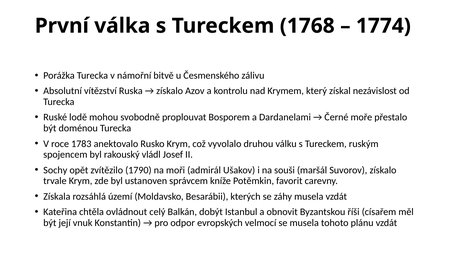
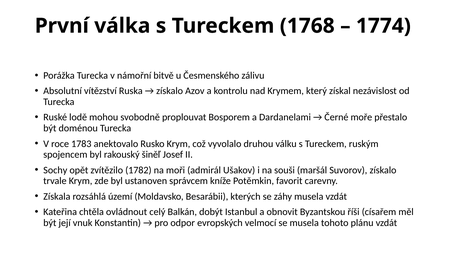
vládl: vládl -> šiněľ (151, 154)
1790: 1790 -> 1782 (138, 170)
